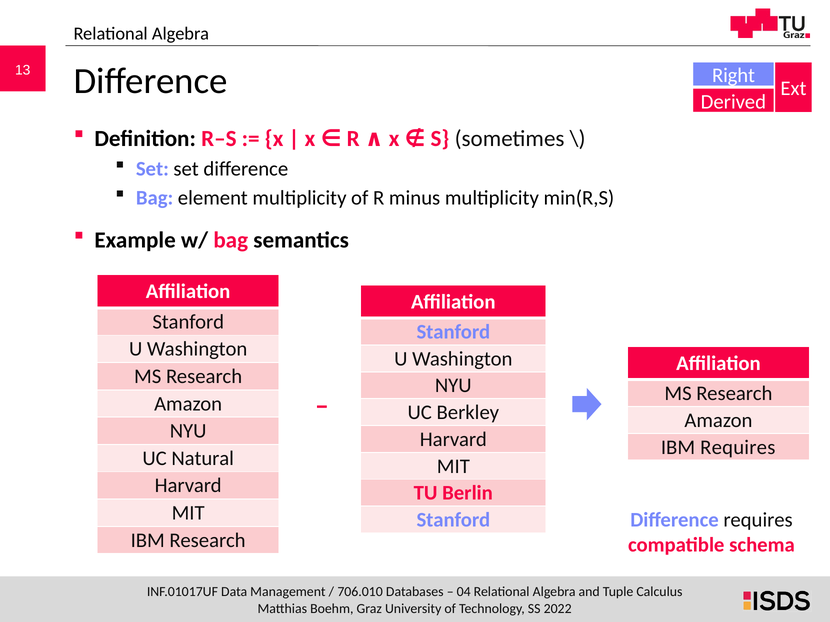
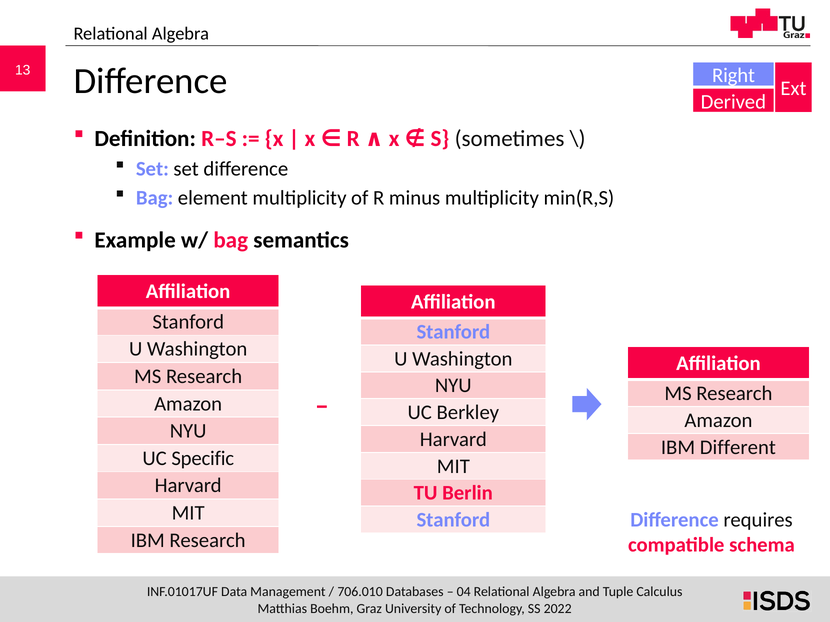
IBM Requires: Requires -> Different (738, 448)
Natural: Natural -> Specific (203, 459)
